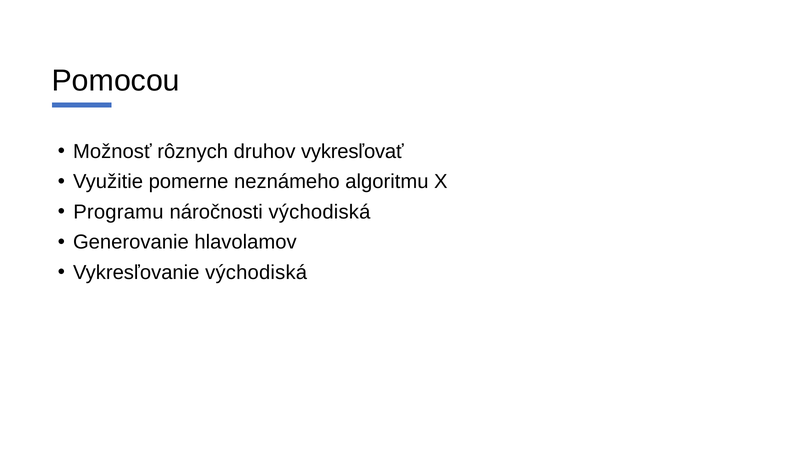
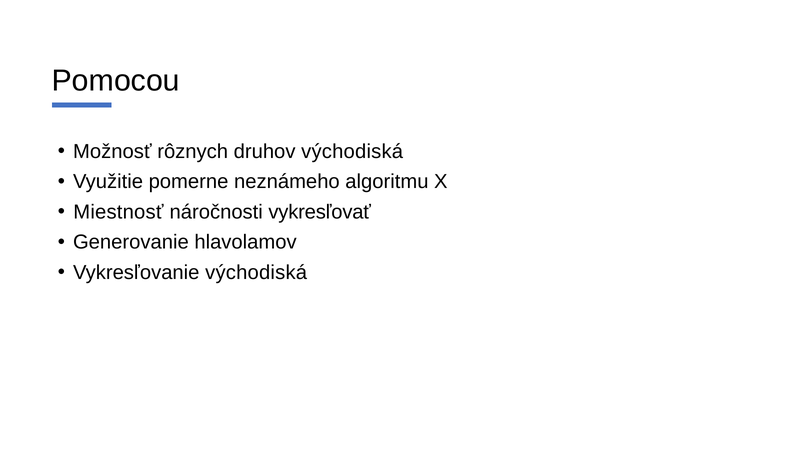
druhov vykresľovať: vykresľovať -> východiská (352, 152)
Programu: Programu -> Miestnosť (118, 212)
náročnosti východiská: východiská -> vykresľovať (320, 212)
